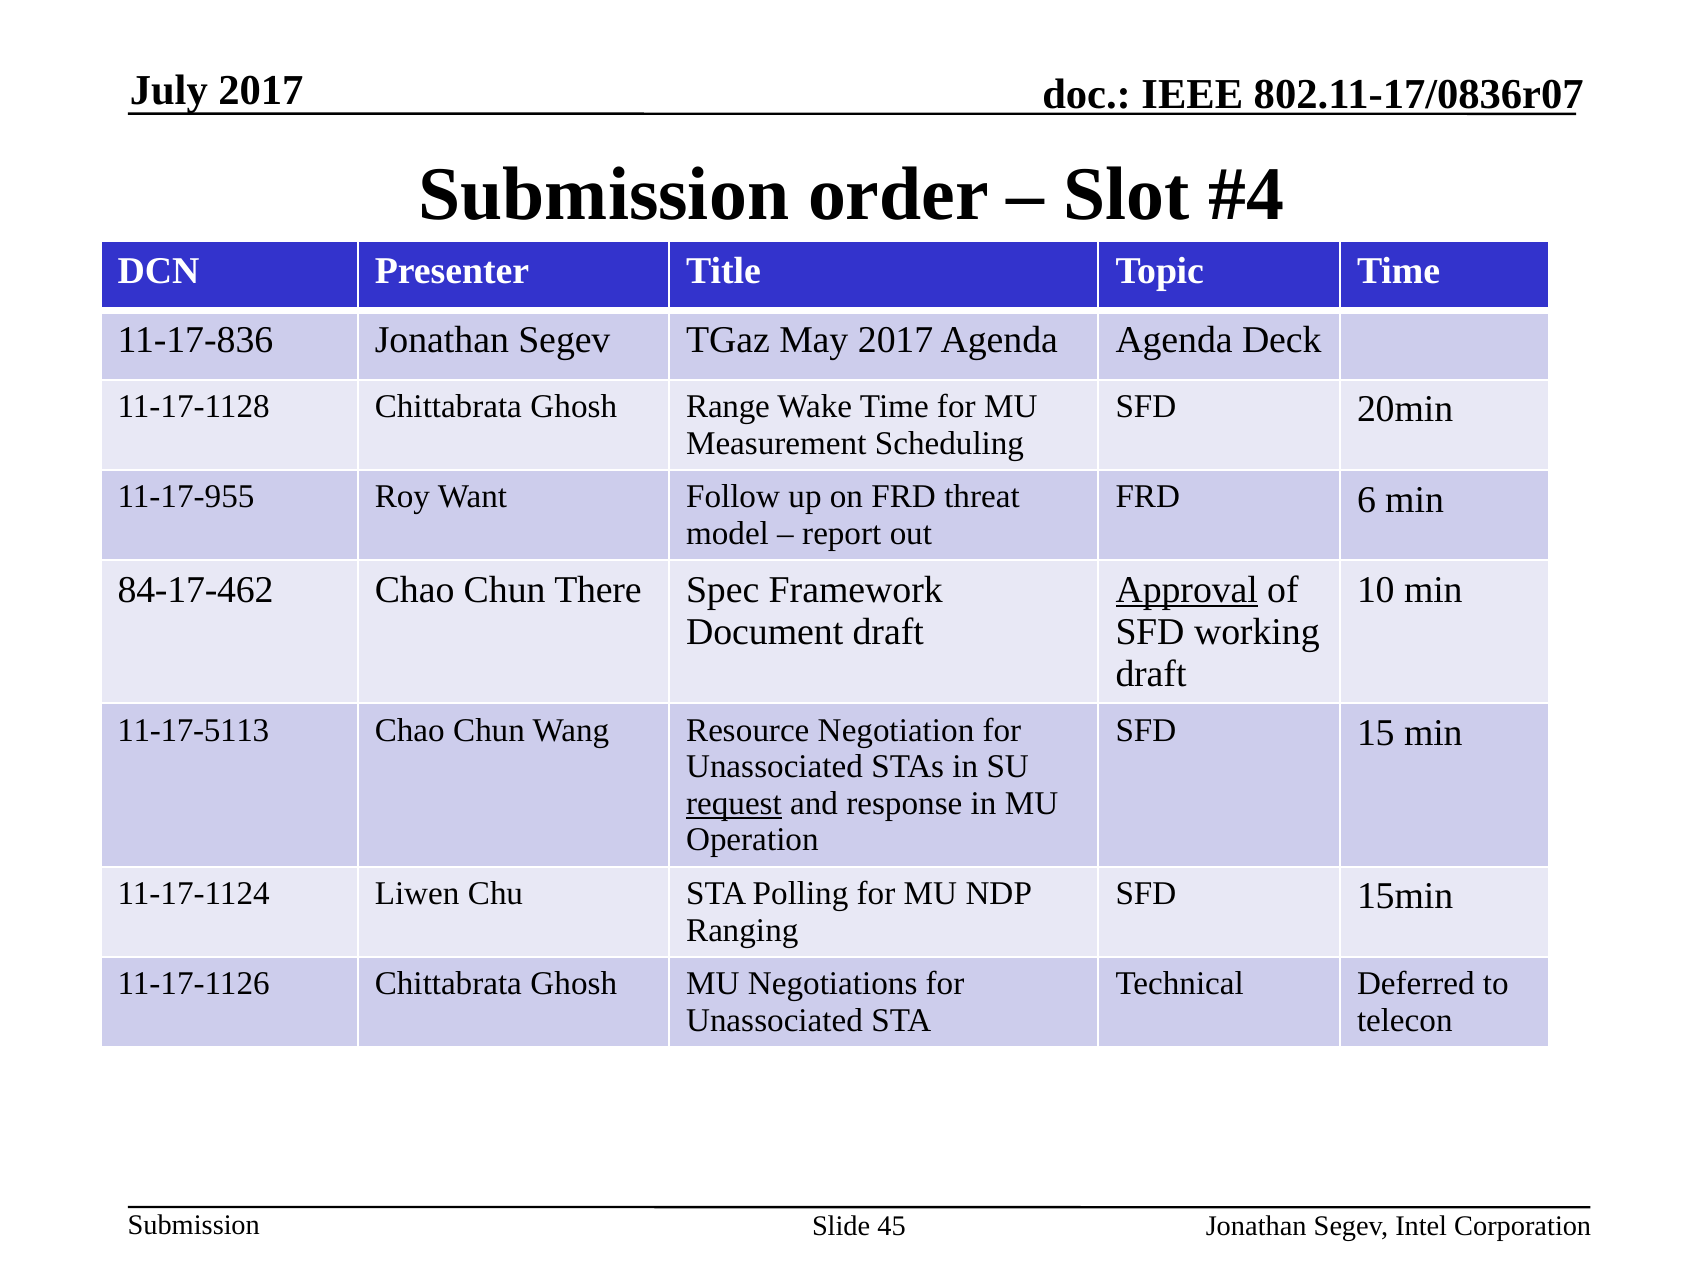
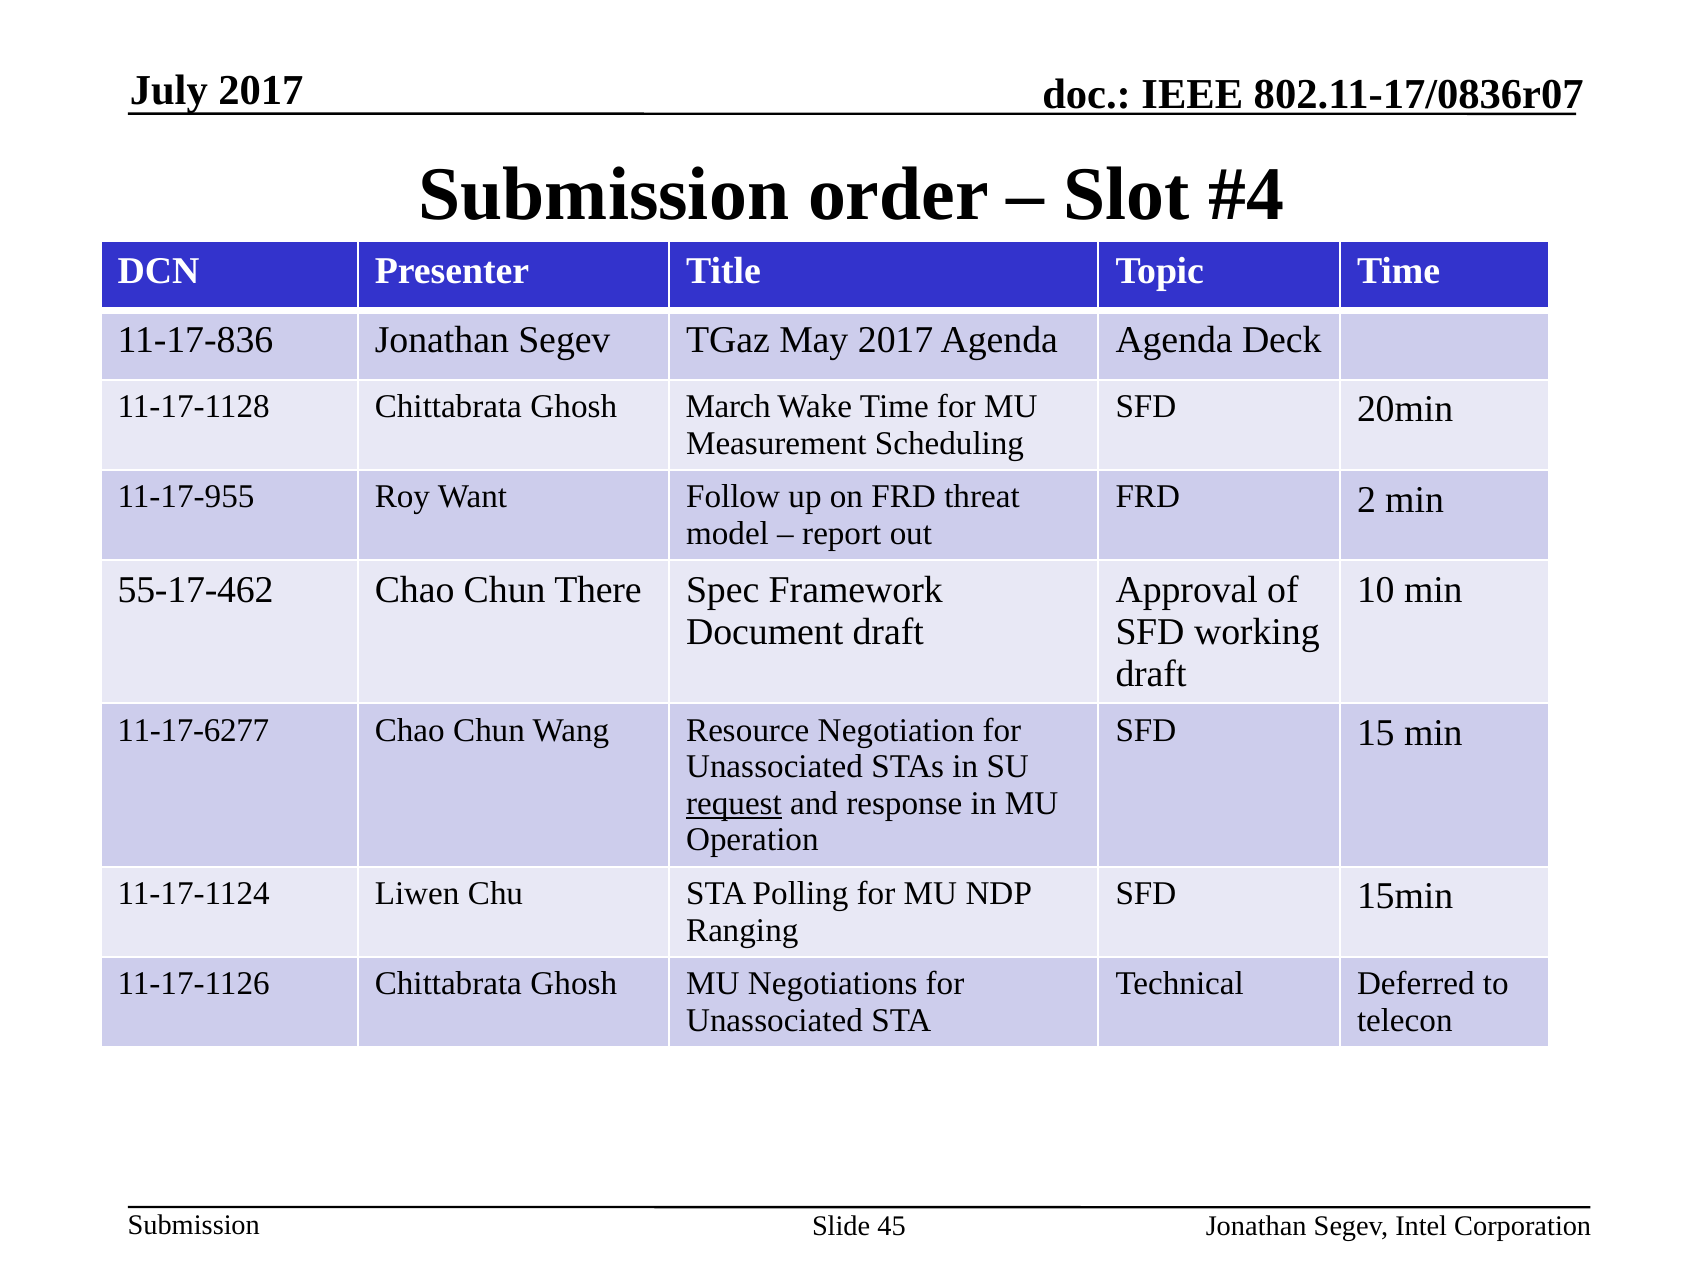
Range: Range -> March (728, 407)
6: 6 -> 2 (1366, 500)
84-17-462: 84-17-462 -> 55-17-462 (196, 590)
Approval underline: present -> none (1187, 590)
11-17-5113: 11-17-5113 -> 11-17-6277 (193, 730)
